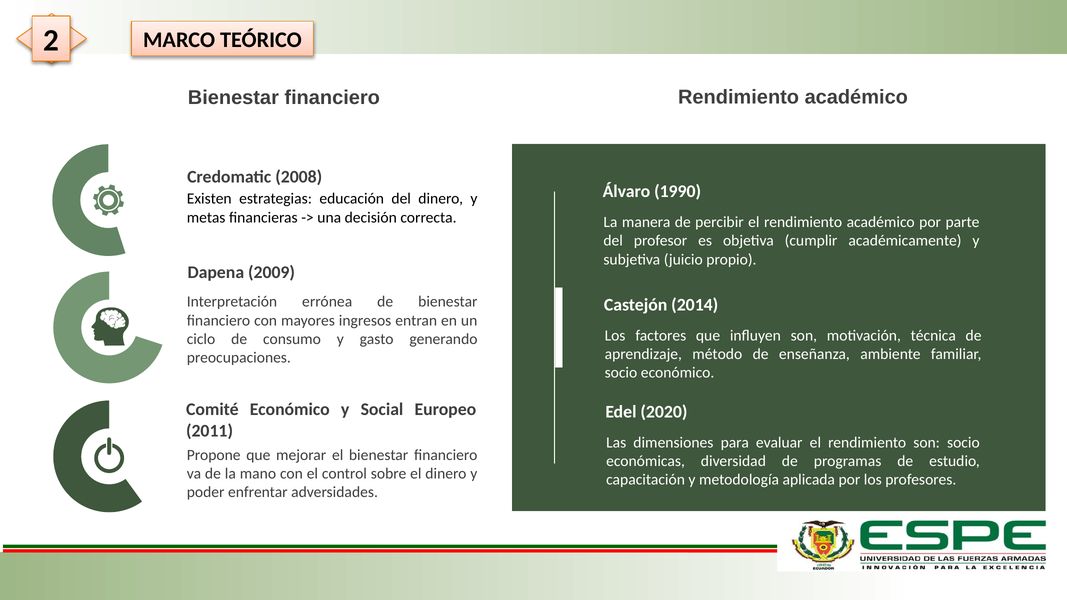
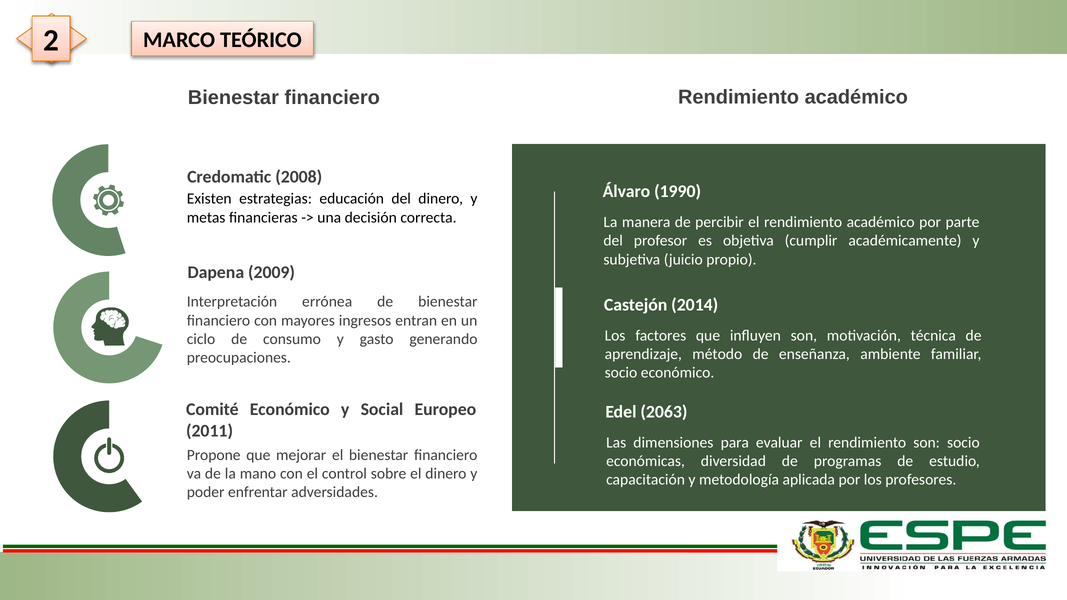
2020: 2020 -> 2063 (664, 412)
